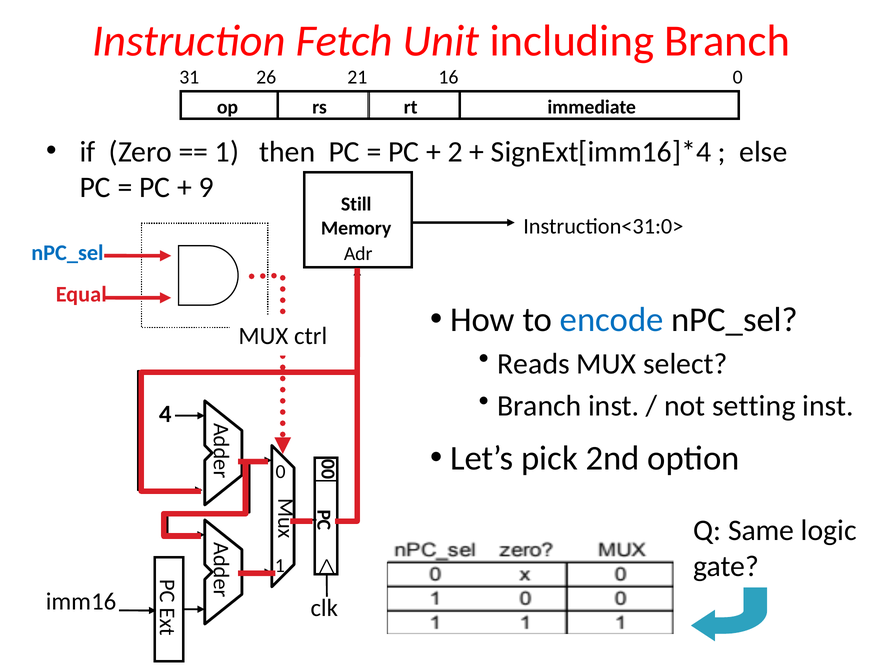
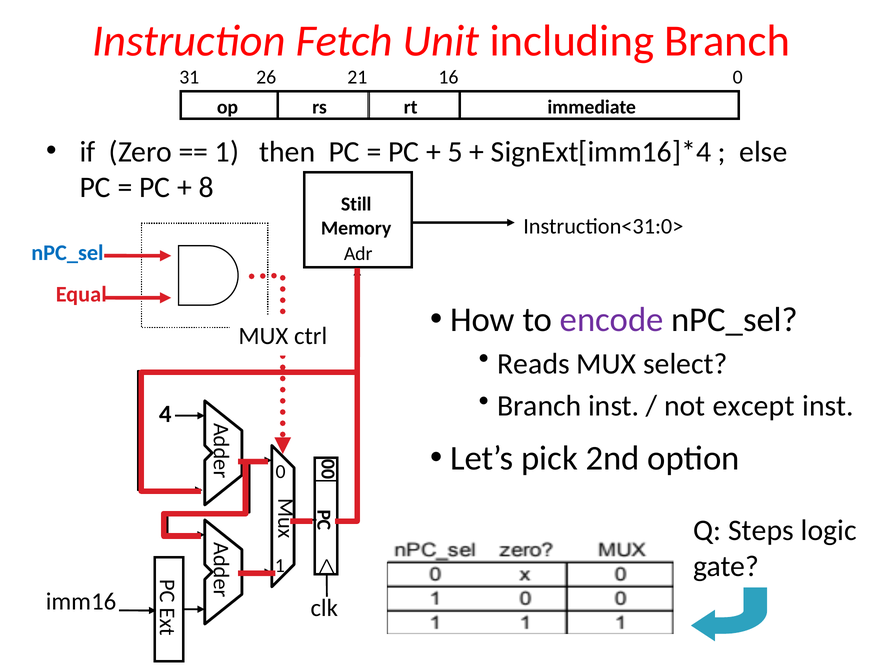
2: 2 -> 5 (455, 152)
9: 9 -> 8 (206, 187)
encode colour: blue -> purple (612, 319)
setting: setting -> except (754, 406)
Same: Same -> Steps (761, 530)
